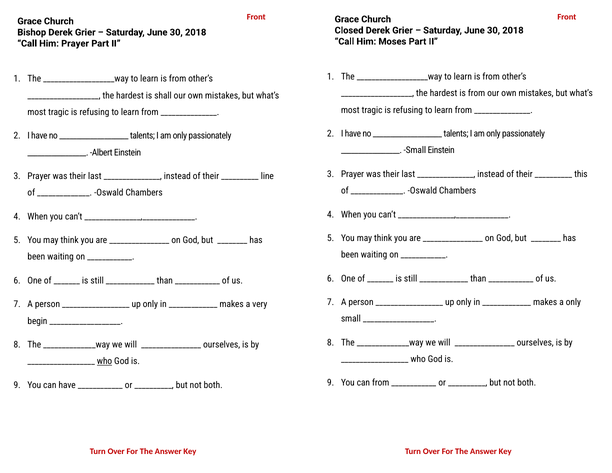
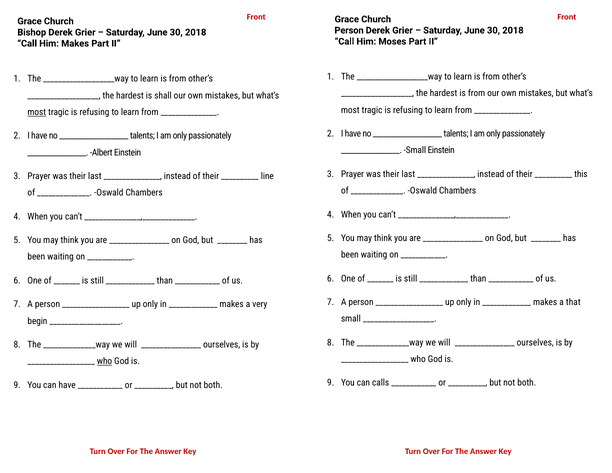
Closed: Closed -> Person (349, 30)
Him Prayer: Prayer -> Makes (75, 43)
most underline: none -> present (37, 112)
a only: only -> that (573, 302)
can from: from -> calls (381, 383)
